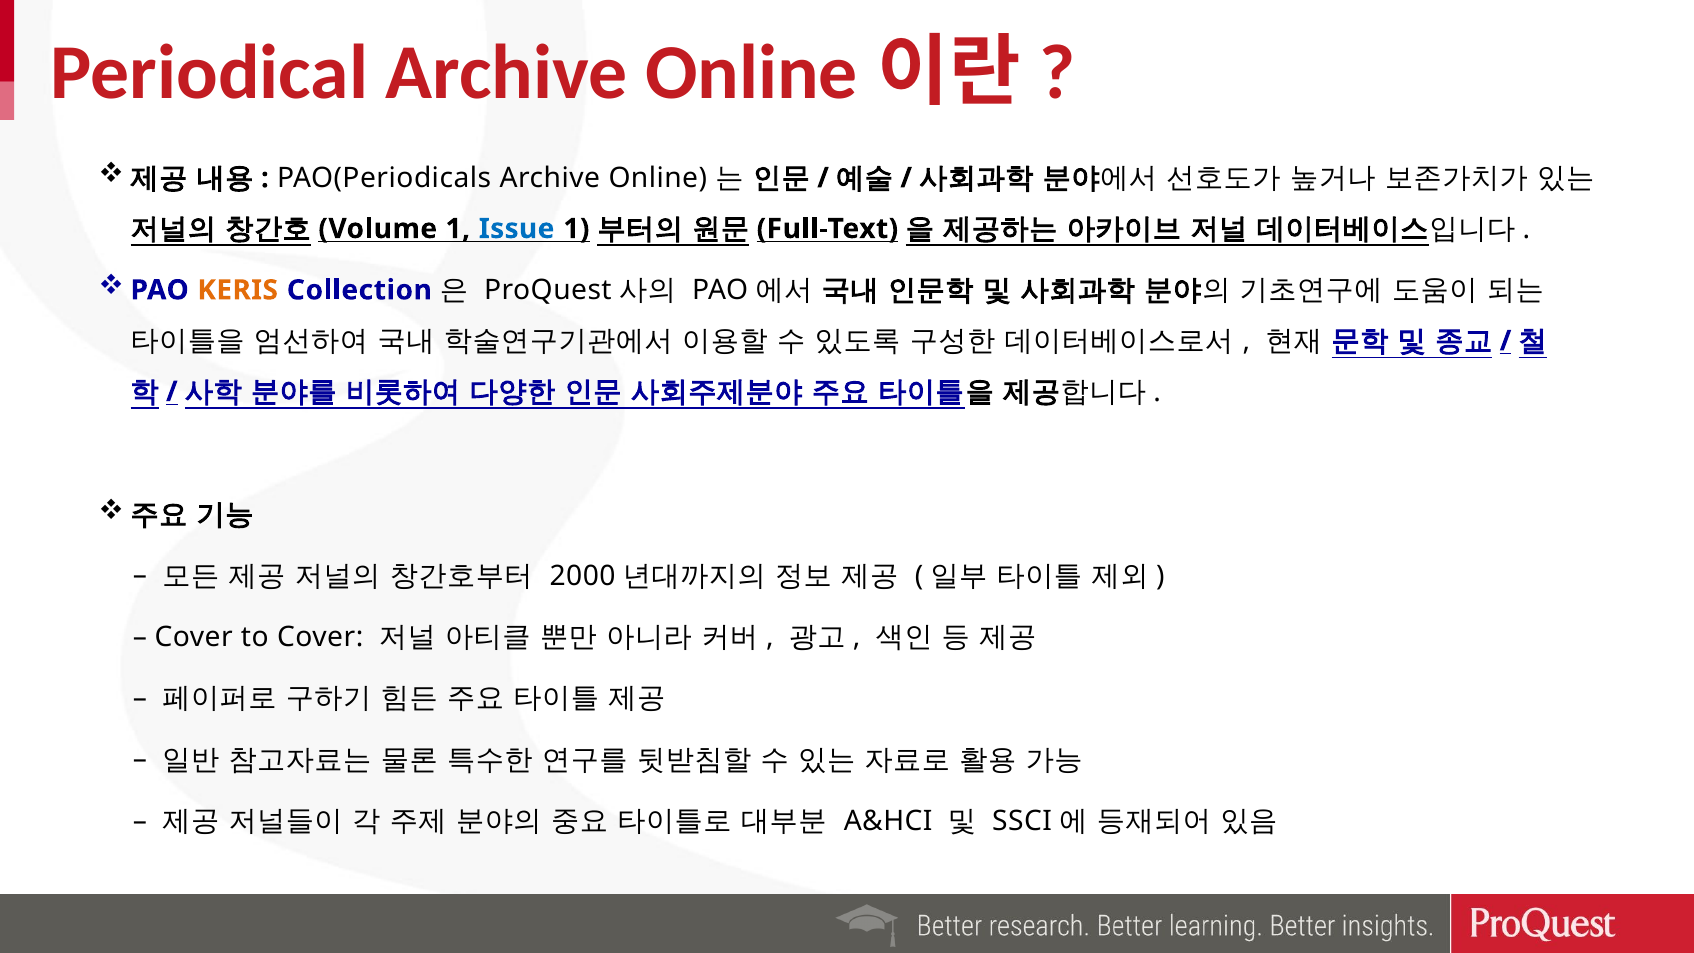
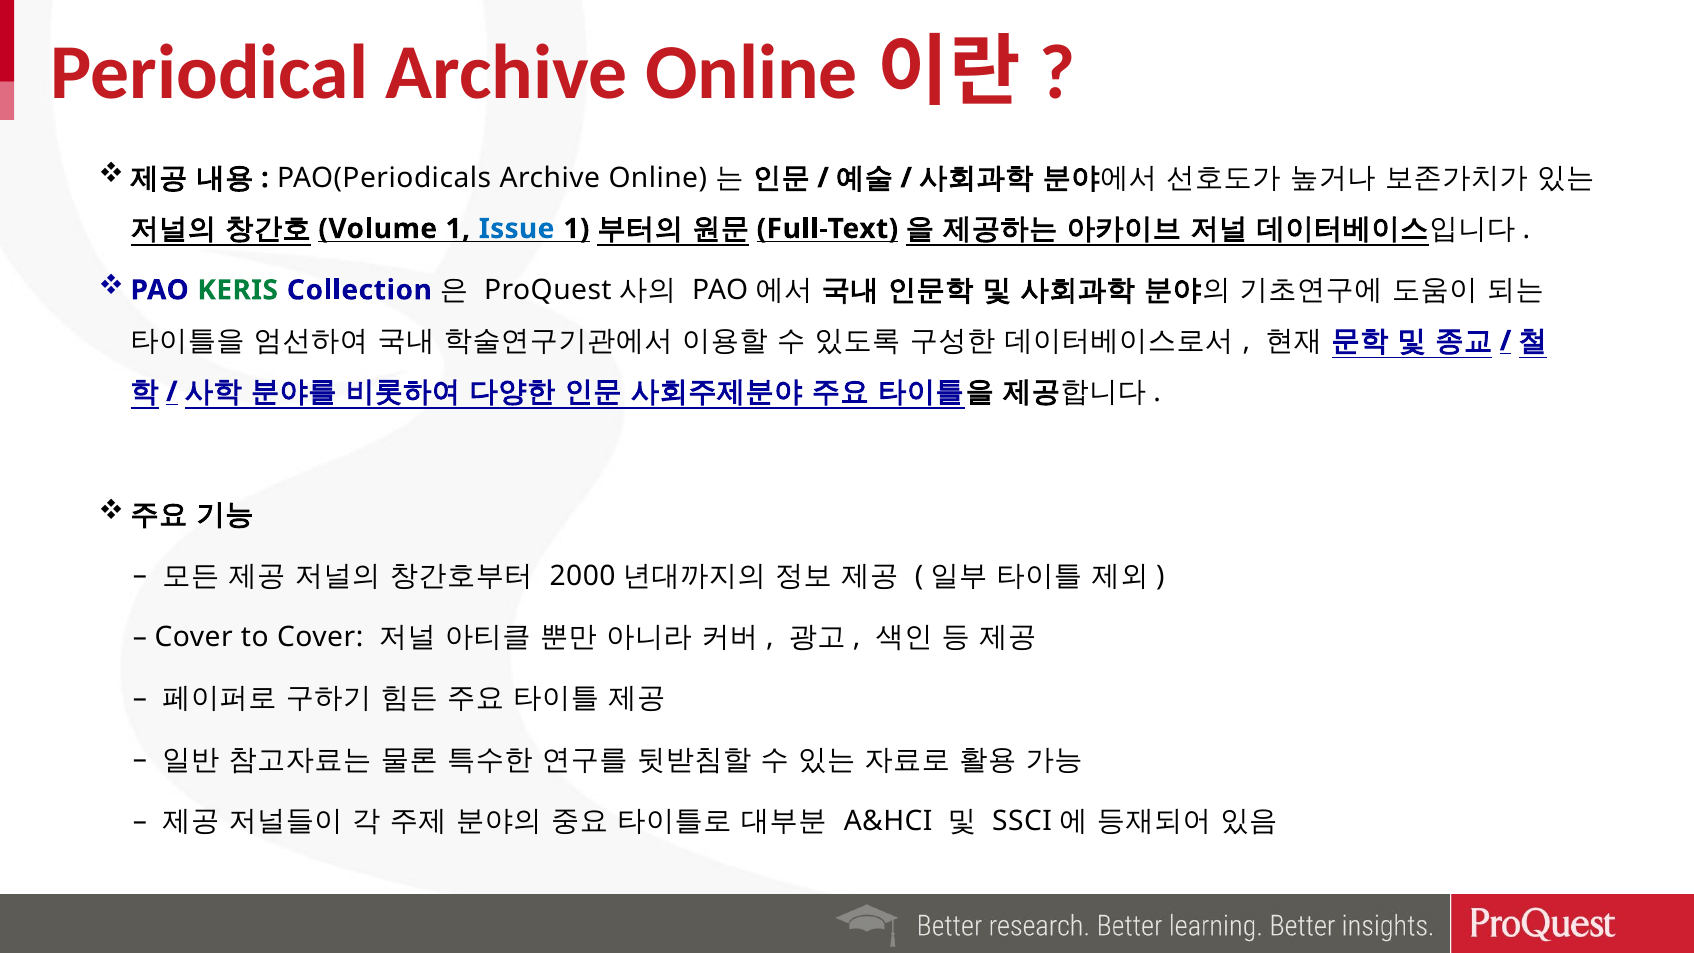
KERIS colour: orange -> green (238, 290)
